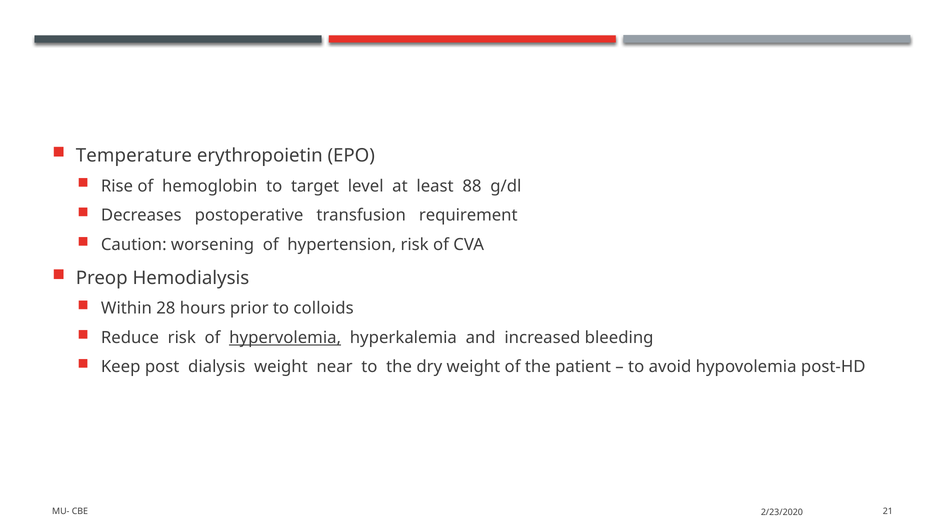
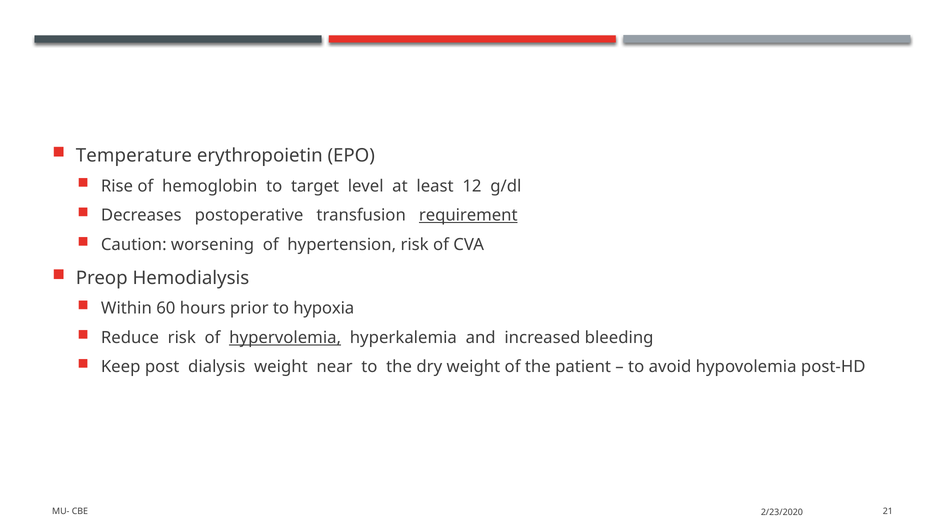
88: 88 -> 12 (472, 186)
requirement underline: none -> present (468, 216)
28: 28 -> 60 (166, 309)
colloids: colloids -> hypoxia (324, 309)
